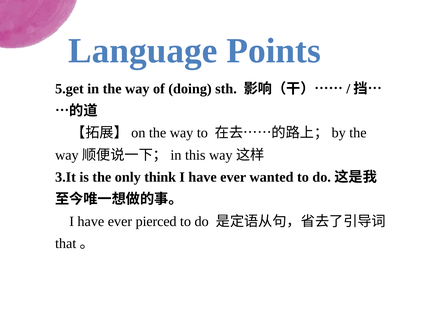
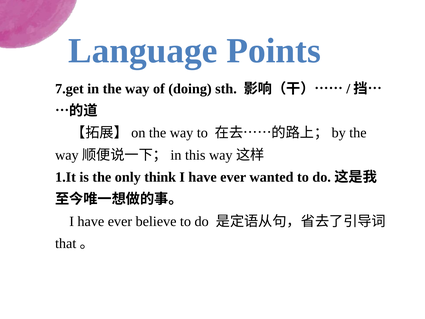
5.get: 5.get -> 7.get (69, 89)
3.It: 3.It -> 1.It (66, 177)
pierced: pierced -> believe (156, 221)
